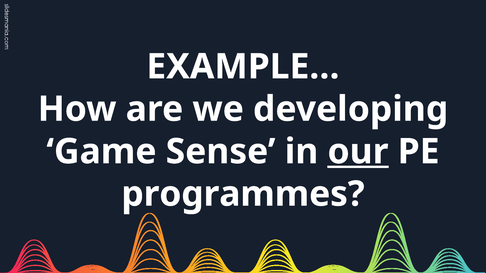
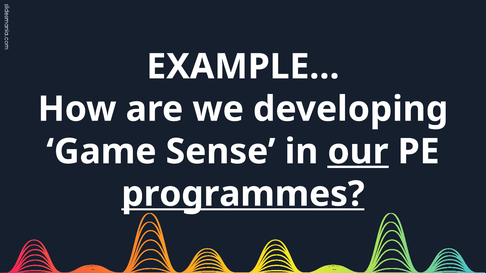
programmes underline: none -> present (243, 194)
